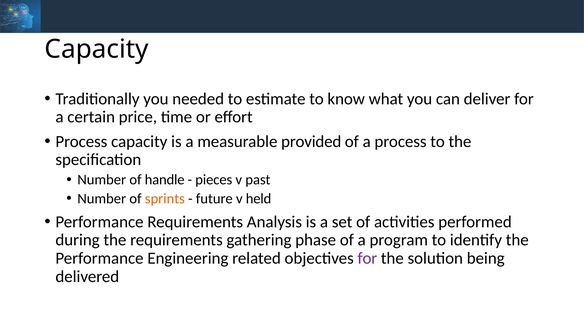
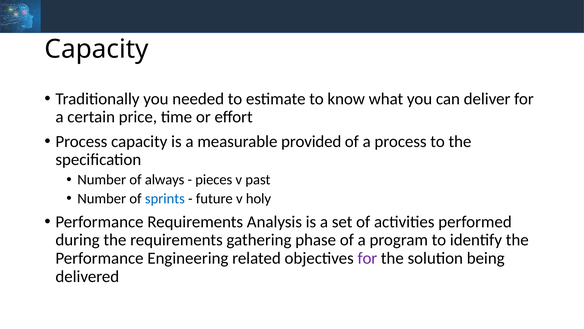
handle: handle -> always (165, 180)
sprints colour: orange -> blue (165, 198)
held: held -> holy (258, 198)
